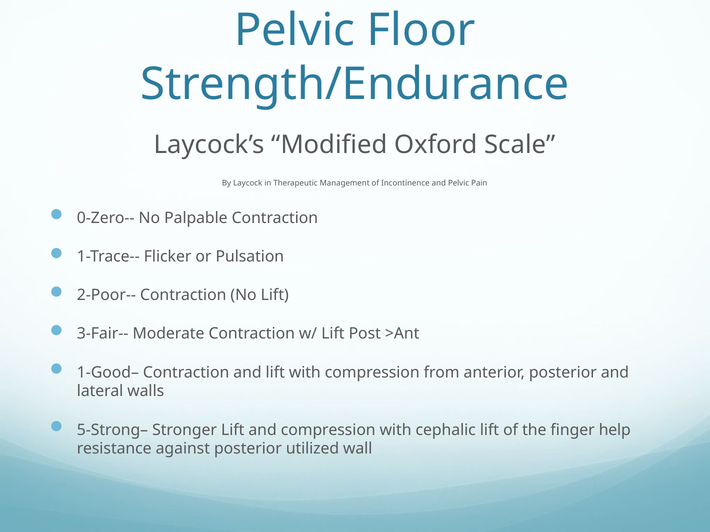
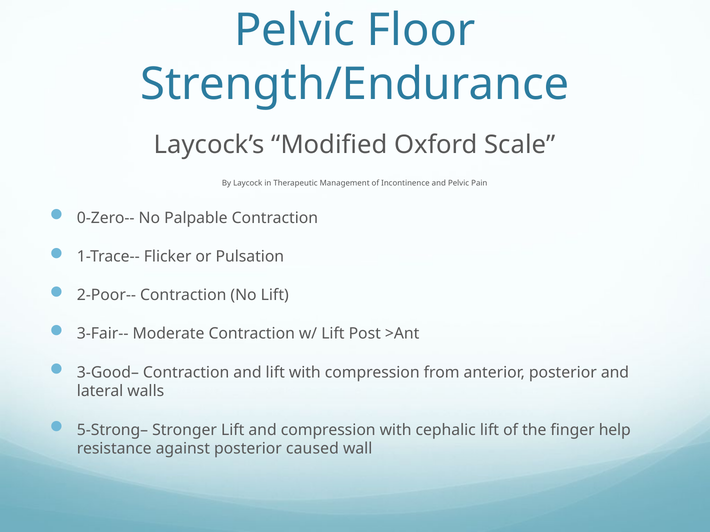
1-Good–: 1-Good– -> 3-Good– (108, 373)
utilized: utilized -> caused (312, 449)
